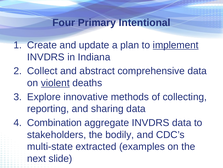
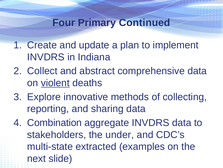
Intentional: Intentional -> Continued (145, 23)
implement underline: present -> none (176, 45)
bodily: bodily -> under (120, 134)
